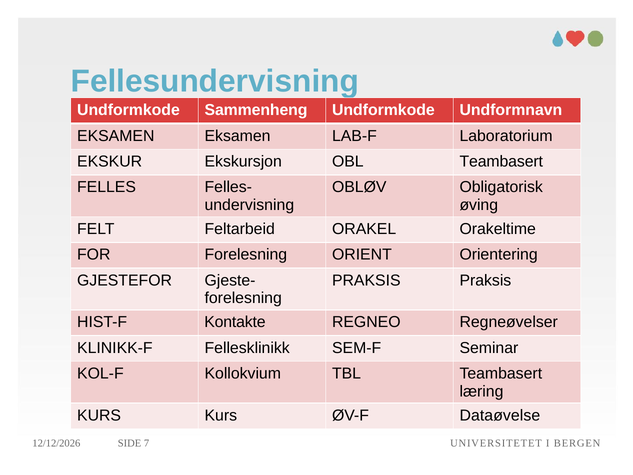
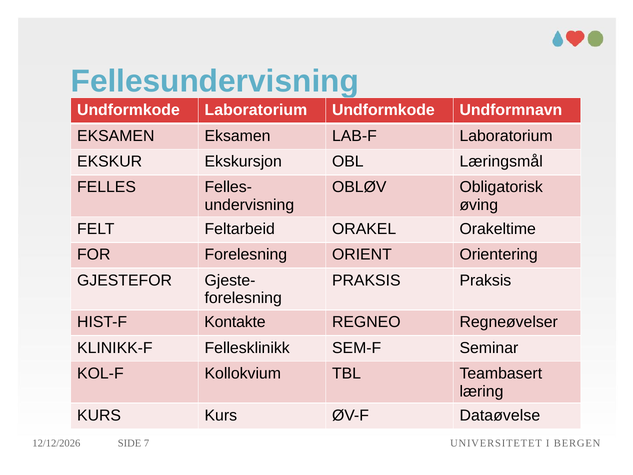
Undformkode Sammenheng: Sammenheng -> Laboratorium (256, 110)
OBL Teambasert: Teambasert -> Læringsmål (501, 161)
